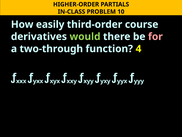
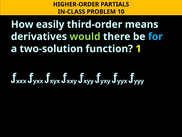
course: course -> means (142, 24)
for colour: pink -> light blue (155, 36)
two-through: two-through -> two-solution (51, 49)
4: 4 -> 1 (138, 49)
